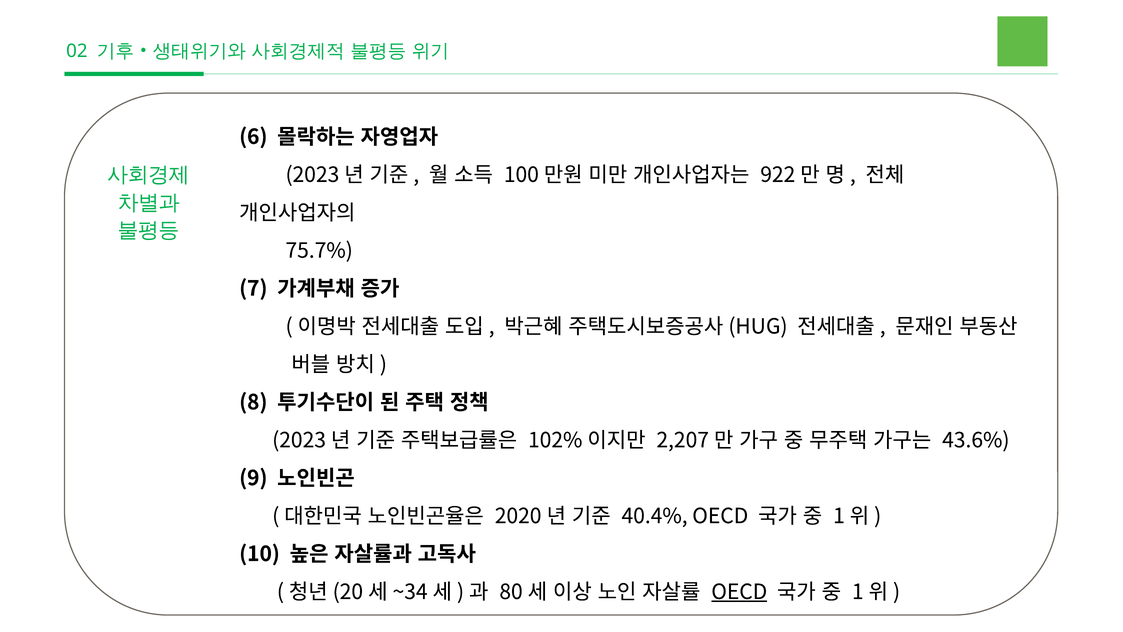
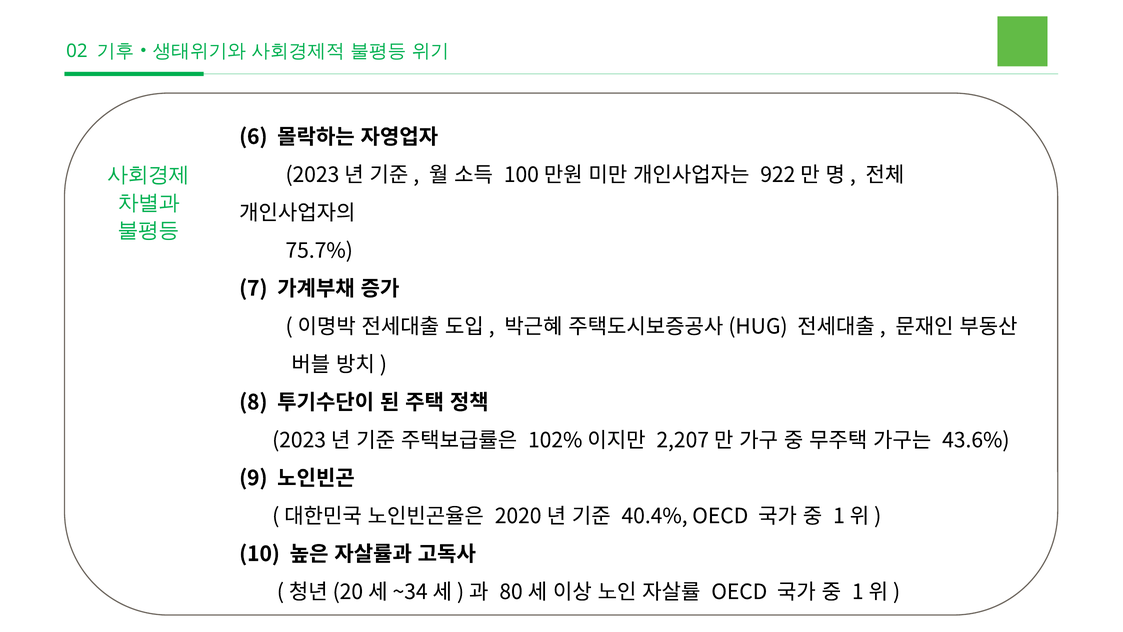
OECD underline: present -> none (739, 592)
